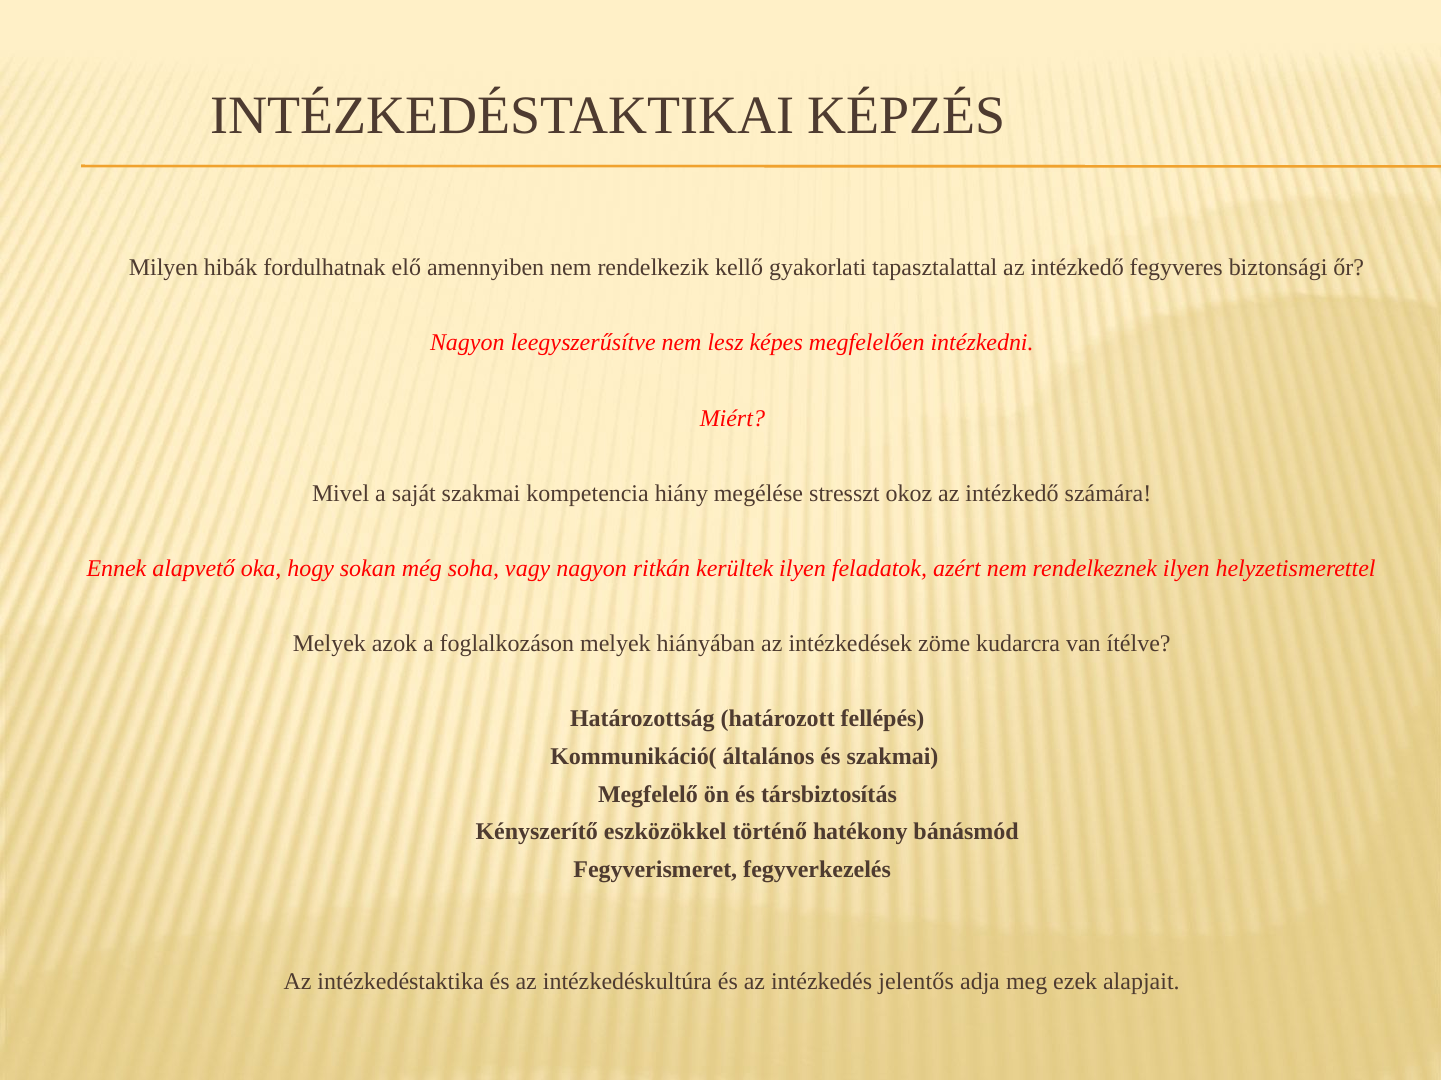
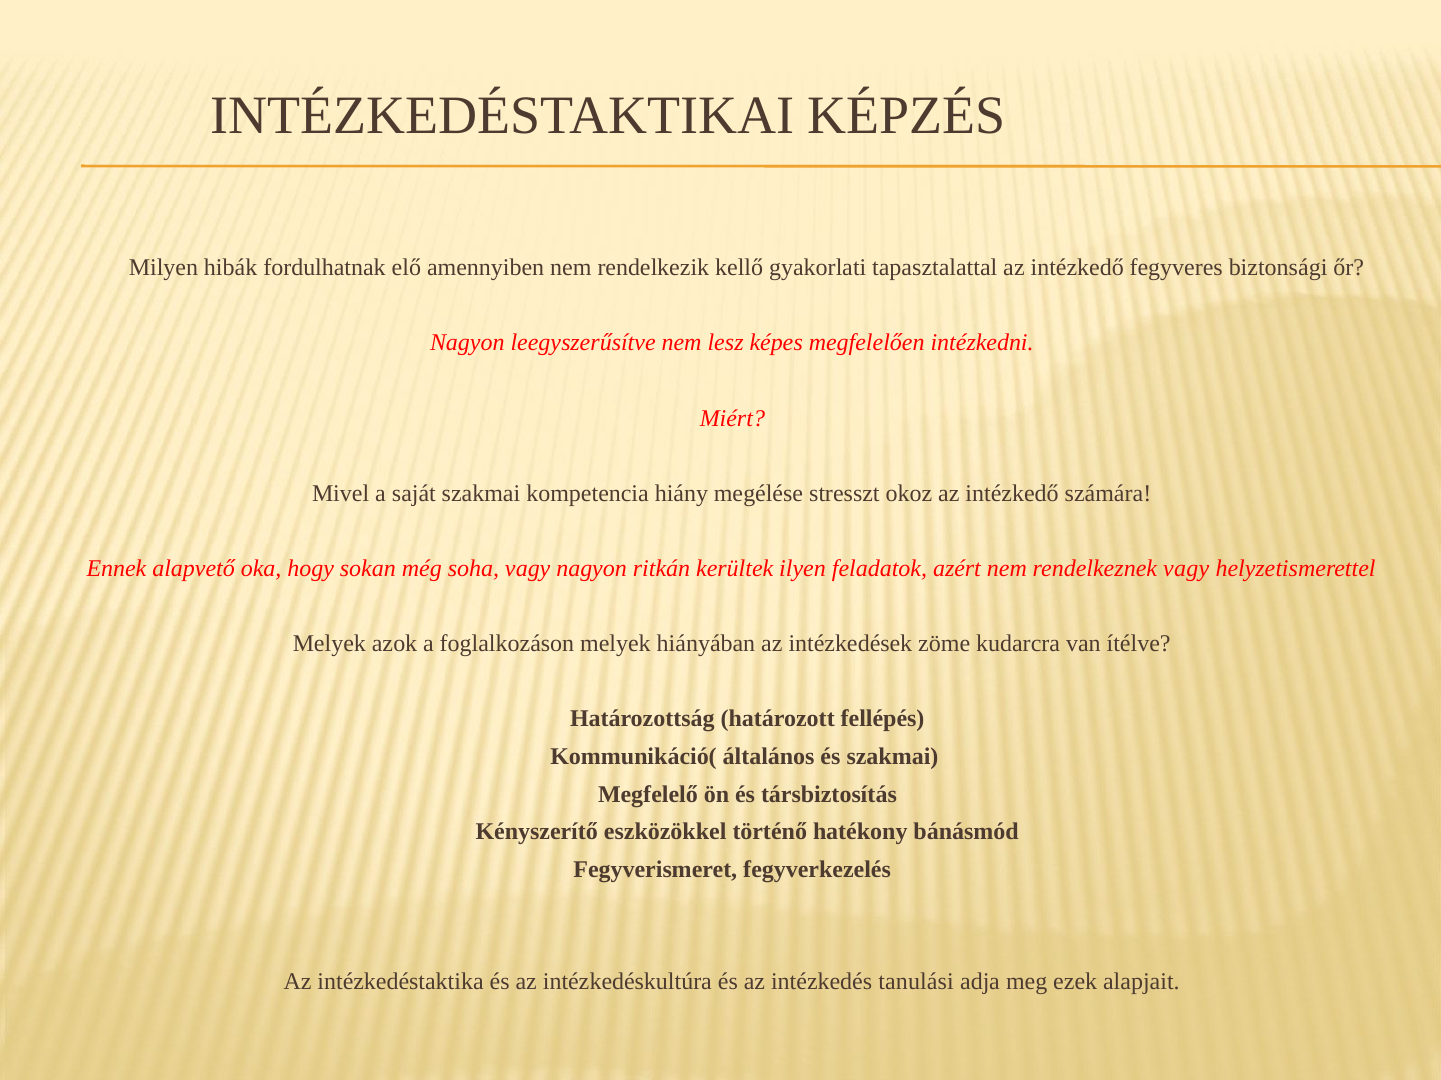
rendelkeznek ilyen: ilyen -> vagy (1186, 569)
jelentős: jelentős -> tanulási (916, 983)
